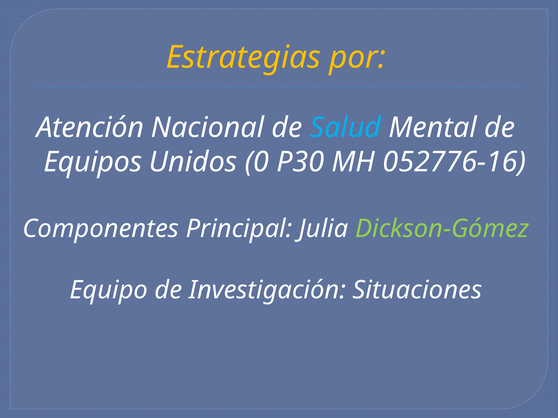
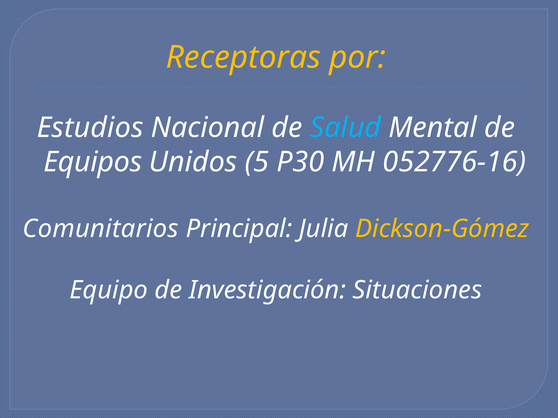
Estrategias: Estrategias -> Receptoras (243, 58)
Atención: Atención -> Estudios (90, 128)
0: 0 -> 5 (257, 162)
Componentes: Componentes -> Comunitarios (101, 229)
Dickson-Gómez colour: light green -> yellow (442, 229)
